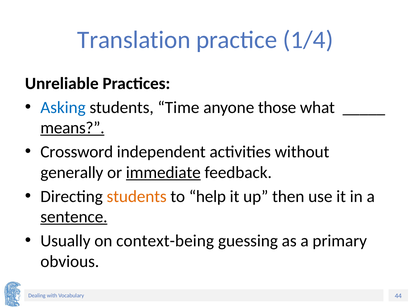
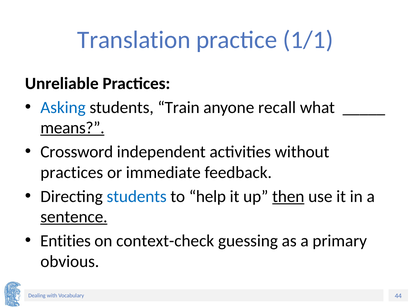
1/4: 1/4 -> 1/1 (308, 40)
Time: Time -> Train (179, 107)
those: those -> recall (277, 107)
generally: generally -> practices (72, 173)
immediate underline: present -> none (163, 173)
students colour: orange -> blue (137, 197)
then underline: none -> present (288, 197)
Usually: Usually -> Entities (66, 241)
context-being: context-being -> context-check (165, 241)
